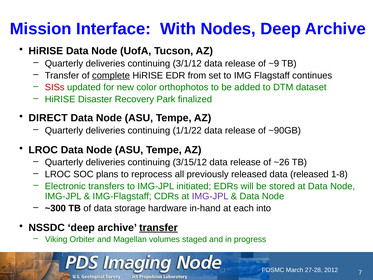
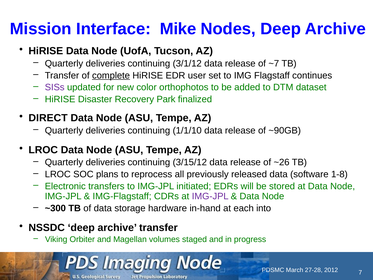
With: With -> Mike (178, 29)
~9: ~9 -> ~7 (274, 63)
from: from -> user (197, 75)
SISs colour: red -> purple (55, 87)
1/1/22: 1/1/22 -> 1/1/10 (187, 130)
data released: released -> software (309, 174)
transfer underline: present -> none (158, 227)
